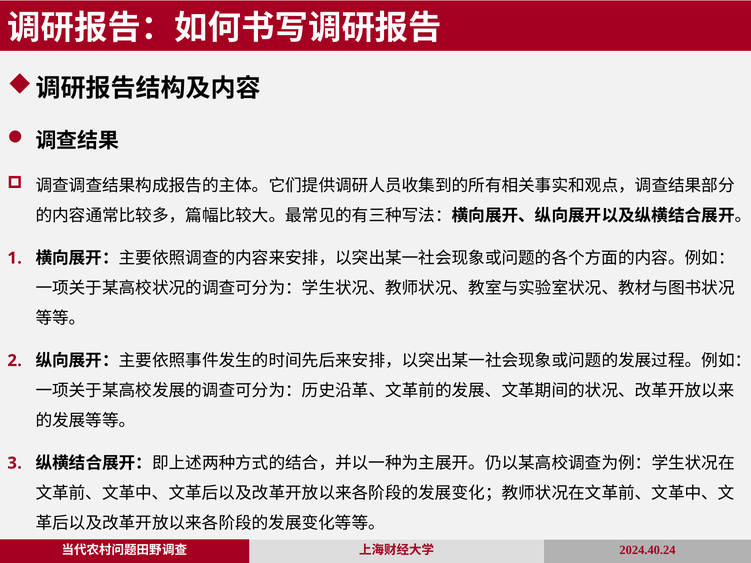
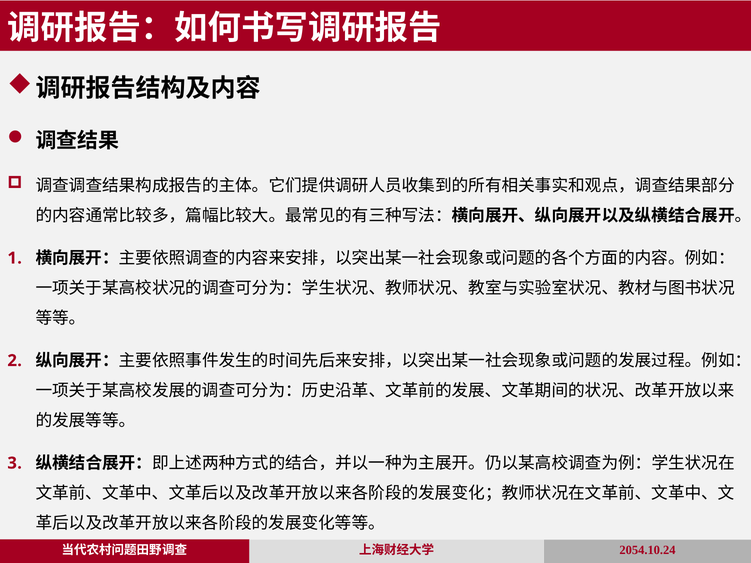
2024.40.24: 2024.40.24 -> 2054.10.24 (648, 551)
